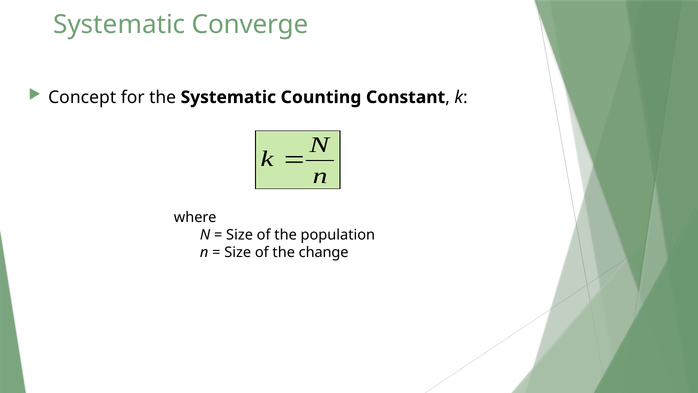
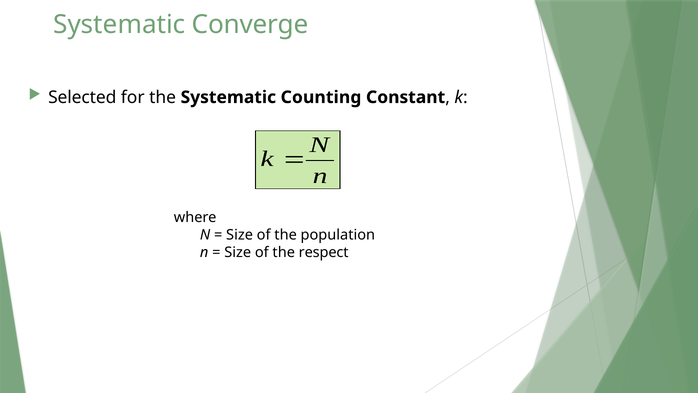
Concept: Concept -> Selected (82, 97)
change: change -> respect (324, 252)
